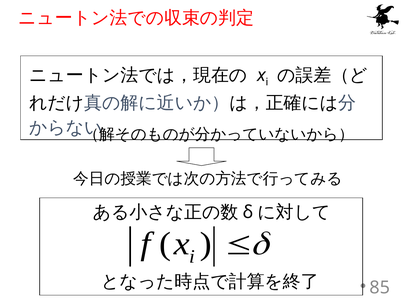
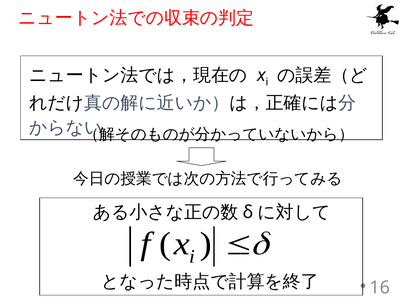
85: 85 -> 16 (380, 288)
